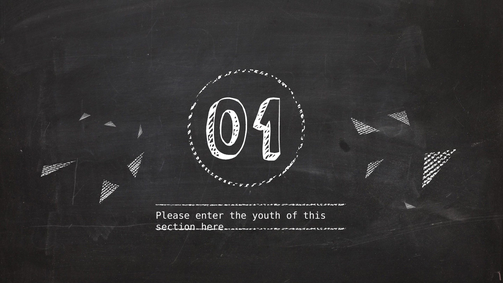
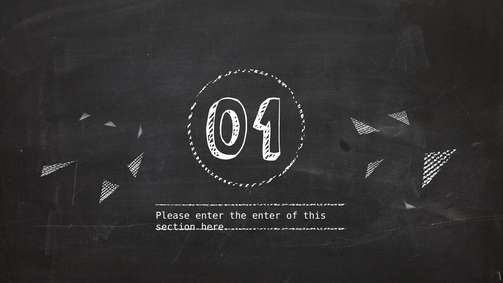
the youth: youth -> enter (266, 216)
